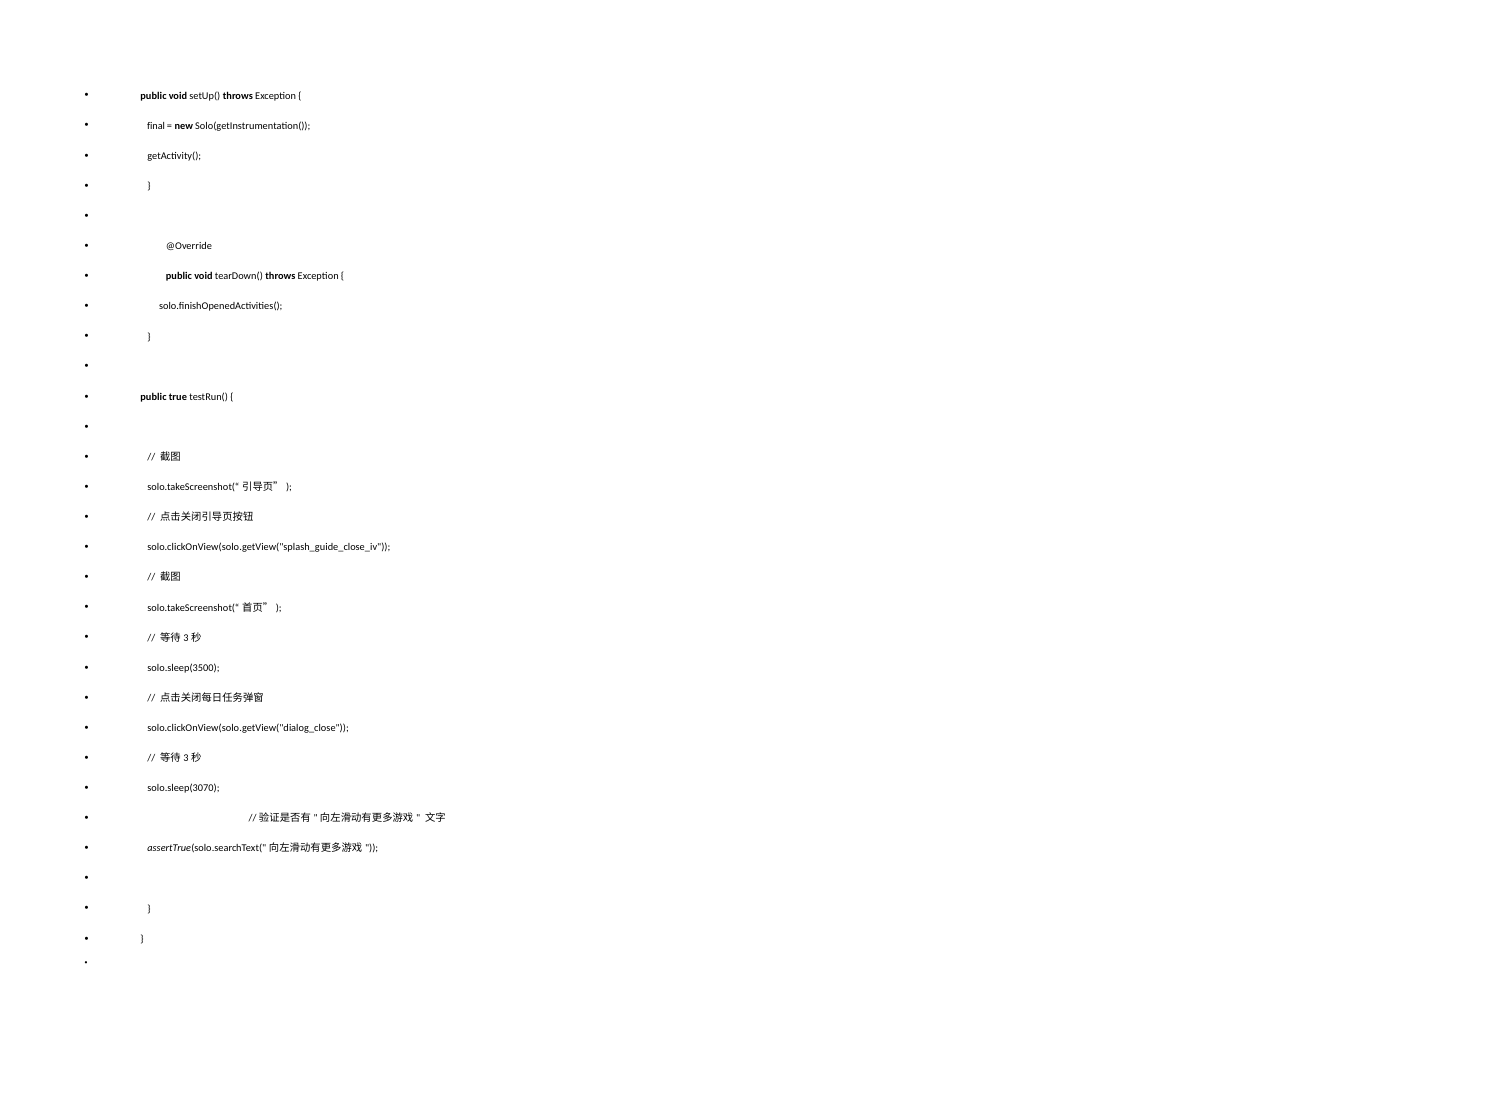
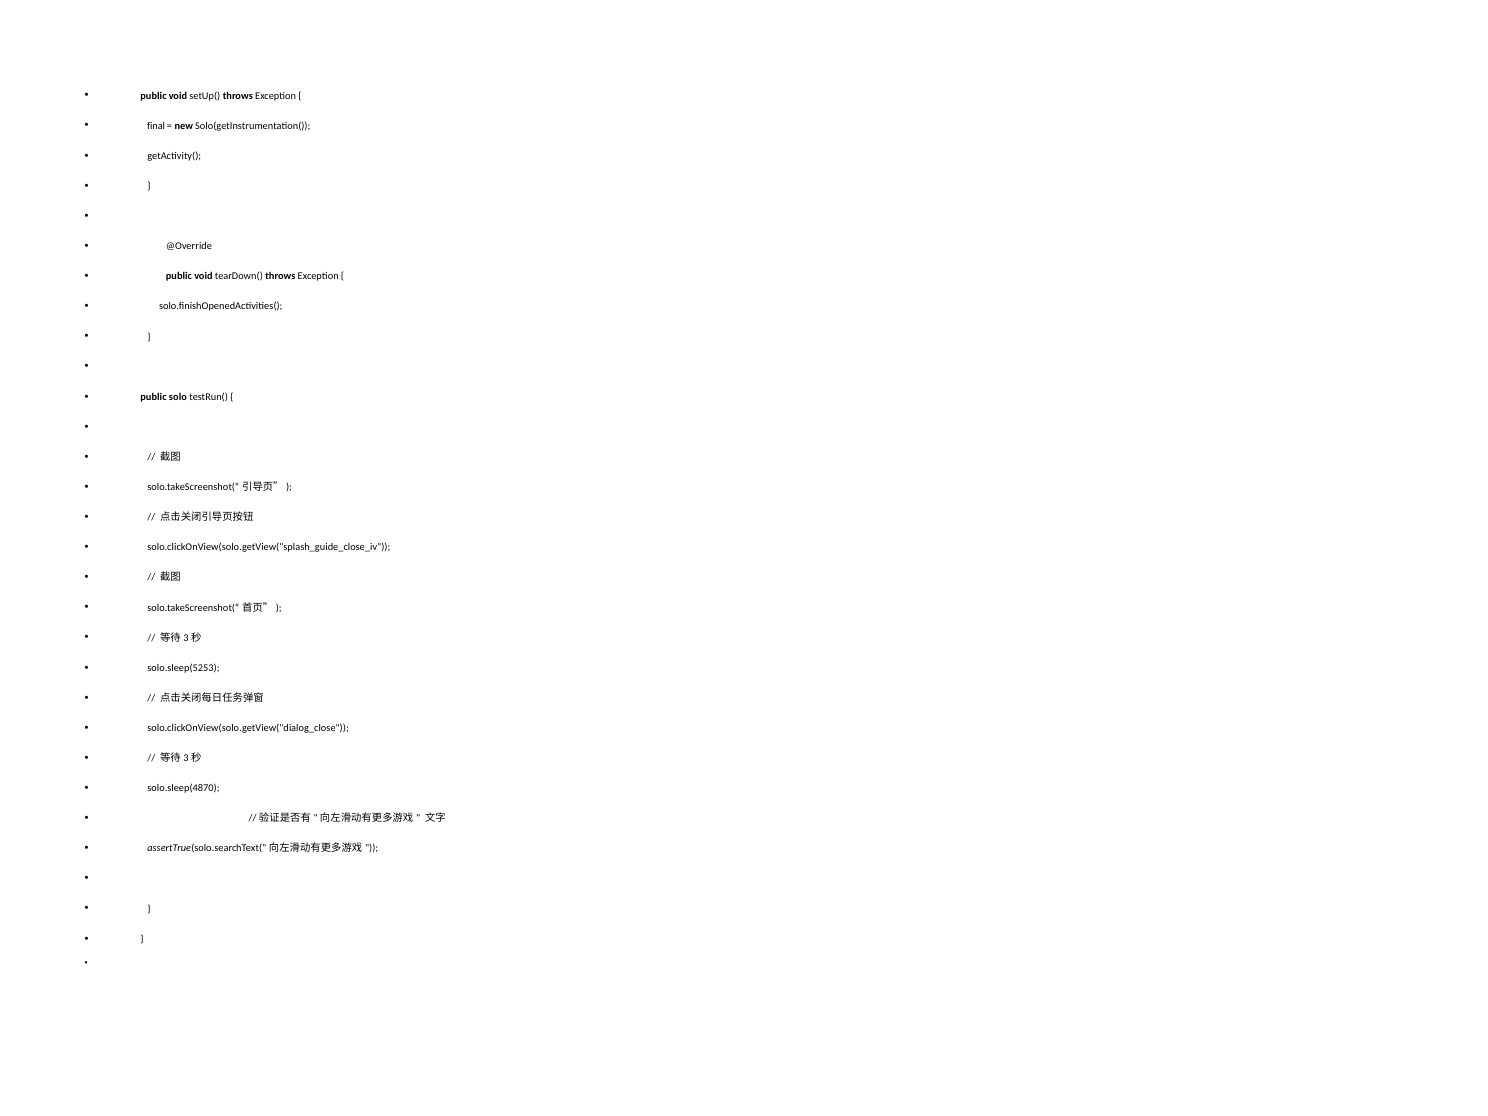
true: true -> solo (178, 397)
solo.sleep(3500: solo.sleep(3500 -> solo.sleep(5253 (184, 668)
solo.sleep(3070: solo.sleep(3070 -> solo.sleep(4870 (184, 788)
